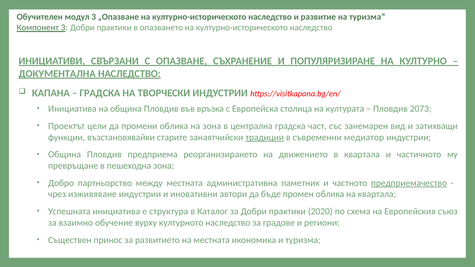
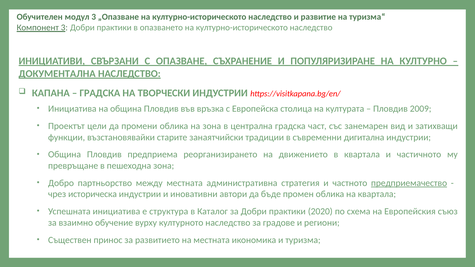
2073: 2073 -> 2009 (421, 109)
традиции underline: present -> none (265, 137)
медиатор: медиатор -> дигитална (364, 137)
паметник: паметник -> стратегия (300, 183)
изживяване: изживяване -> историческа (93, 194)
